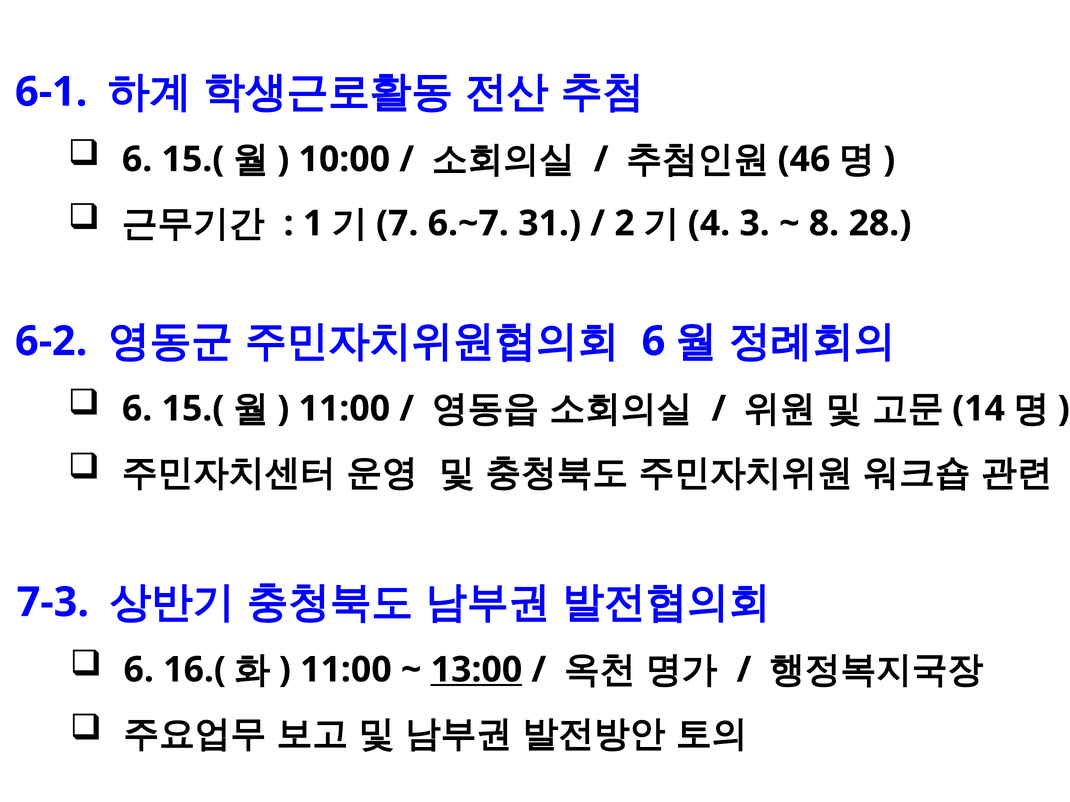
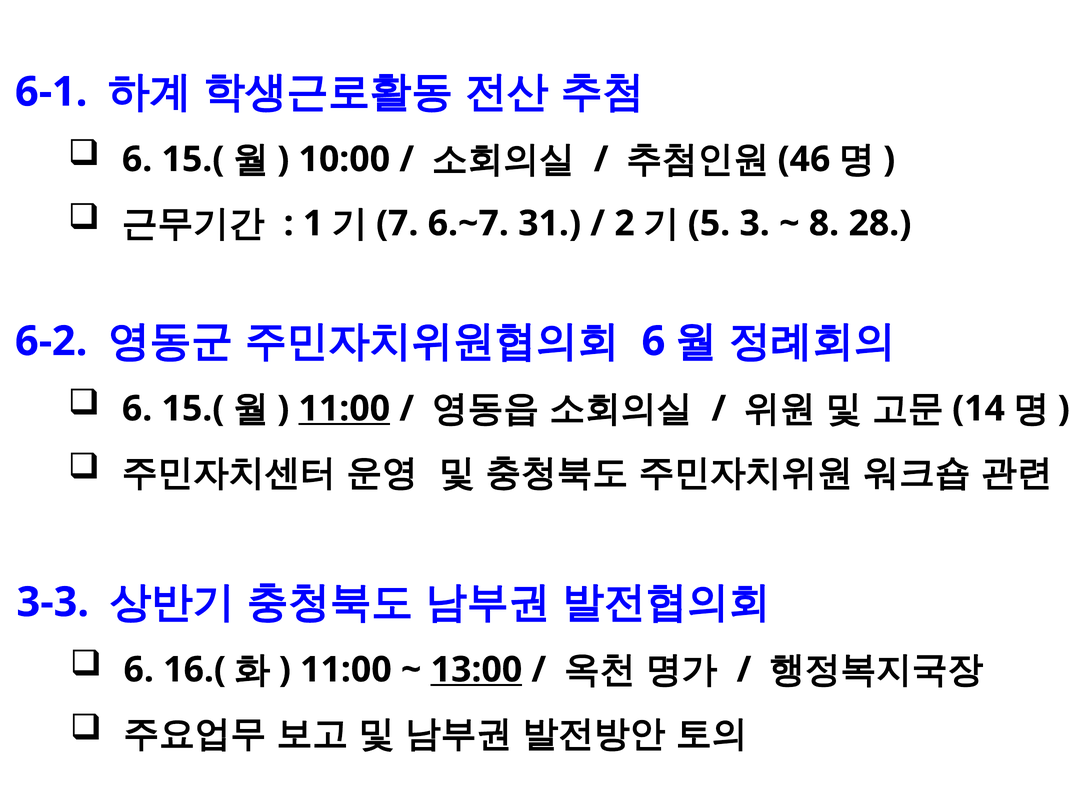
4: 4 -> 5 (709, 224)
11:00 underline: none -> present (344, 409)
7-3: 7-3 -> 3-3 (53, 603)
